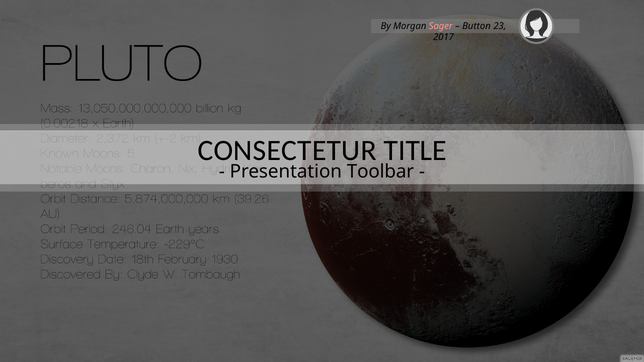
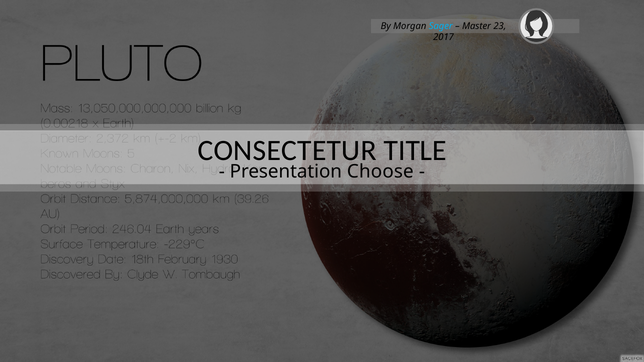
Sager colour: pink -> light blue (441, 26)
Button: Button -> Master (477, 26)
Toolbar: Toolbar -> Choose (380, 172)
